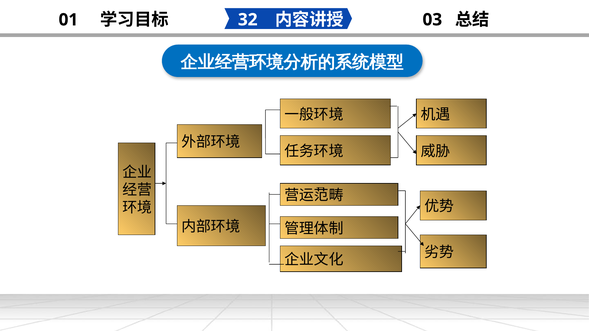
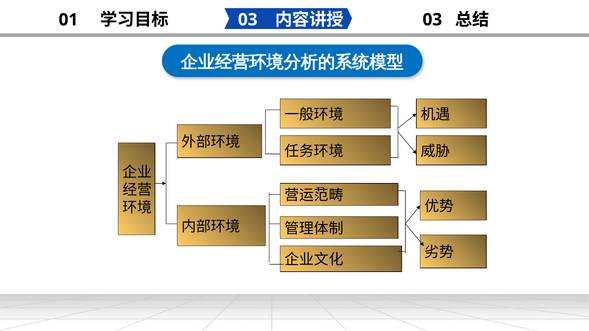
32: 32 -> 03 (248, 20)
